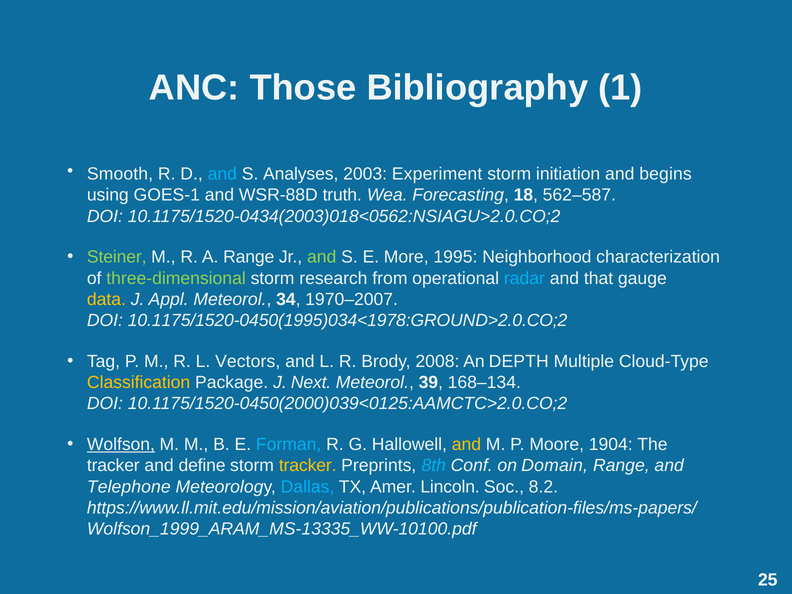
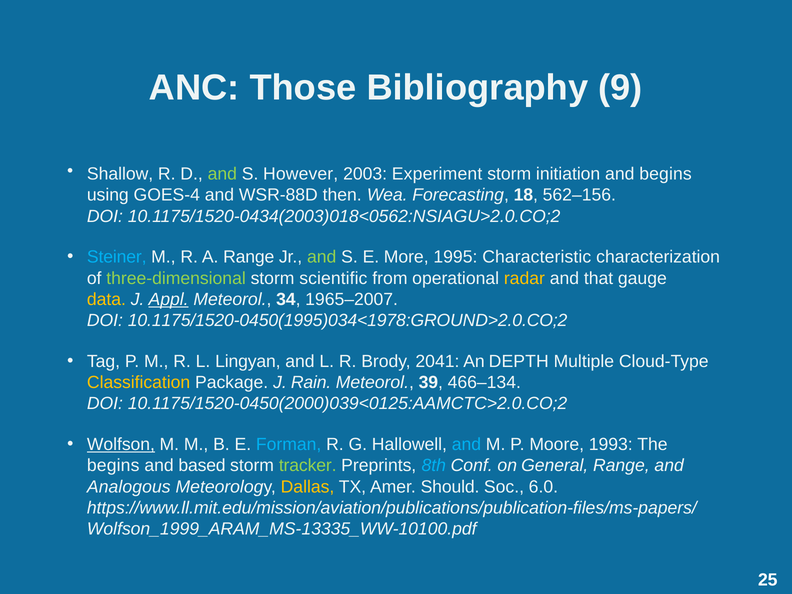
1: 1 -> 9 (620, 88)
Smooth: Smooth -> Shallow (120, 174)
and colour: light blue -> light green (222, 174)
Analyses: Analyses -> However (301, 174)
GOES-1: GOES-1 -> GOES-4 (167, 195)
truth: truth -> then (342, 195)
562–587: 562–587 -> 562–156 (579, 195)
Steiner colour: light green -> light blue (117, 257)
Neighborhood: Neighborhood -> Characteristic (537, 257)
research: research -> scientific (333, 278)
radar colour: light blue -> yellow (524, 278)
Appl underline: none -> present (169, 299)
1970–2007: 1970–2007 -> 1965–2007 (352, 299)
Vectors: Vectors -> Lingyan (248, 361)
2008: 2008 -> 2041 (437, 361)
Next: Next -> Rain (311, 383)
168–134: 168–134 -> 466–134 (484, 383)
and colour: yellow -> light blue (466, 445)
1904: 1904 -> 1993 (611, 445)
tracker: tracker -> begins (113, 466)
define: define -> based (202, 466)
tracker colour: yellow -> light green (308, 466)
Domain: Domain -> General (555, 466)
Telephone: Telephone -> Analogous (129, 487)
Dallas colour: light blue -> yellow (308, 487)
Lincoln: Lincoln -> Should (450, 487)
8.2: 8.2 -> 6.0 (543, 487)
